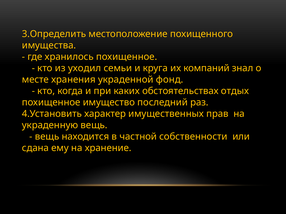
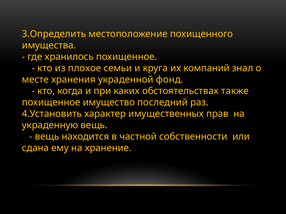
уходил: уходил -> плохое (85, 68)
отдых: отдых -> также (235, 91)
